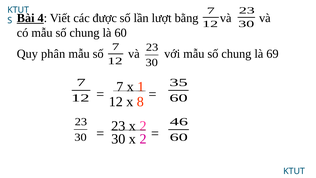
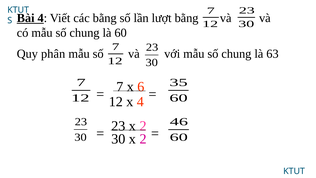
các được: được -> bằng (105, 18)
69: 69 -> 63 (272, 54)
1: 1 -> 6 (141, 87)
x 8: 8 -> 4 (140, 102)
